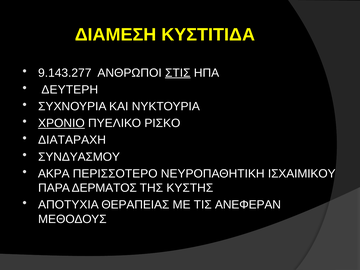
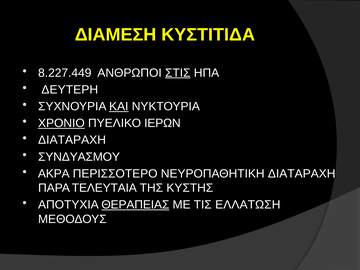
9.143.277: 9.143.277 -> 8.227.449 (65, 73)
ΚΑΙ underline: none -> present (119, 106)
ΡΙΣΚΟ: ΡΙΣΚΟ -> ΙΕΡΩΝ (162, 123)
ΝΕΥΡΟΠΑΘΗΤΙΚΗ ΙΣΧΑΙΜΙΚΟΥ: ΙΣΧΑΙΜΙΚΟΥ -> ΔΙΑΤΑΡΑΧΗ (302, 174)
ΔΕΡΜΑΤΟΣ: ΔΕΡΜΑΤΟΣ -> ΤΕΛΕΥΤΑΙΑ (104, 188)
ΘΕΡΑΠΕΙΑΣ underline: none -> present (135, 205)
ΑΝΕΦΕΡΑΝ: ΑΝΕΦΕΡΑΝ -> ΕΛΛΑΤΩΣΗ (248, 205)
